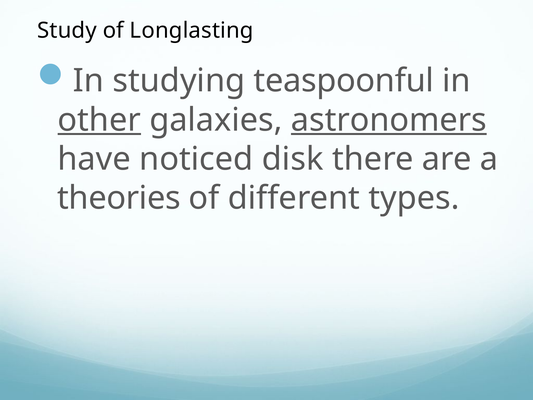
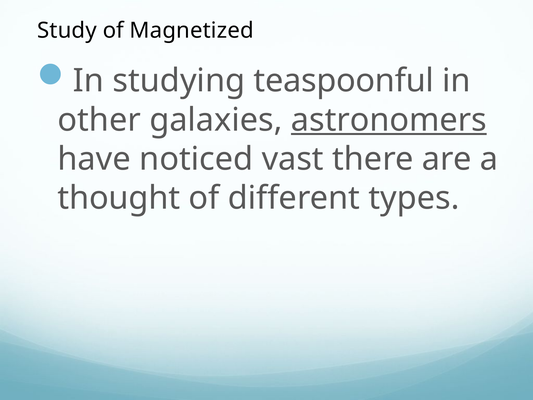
Longlasting: Longlasting -> Magnetized (192, 30)
other underline: present -> none (99, 120)
disk: disk -> vast (293, 159)
theories: theories -> thought (119, 198)
